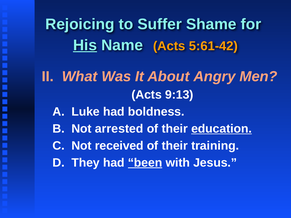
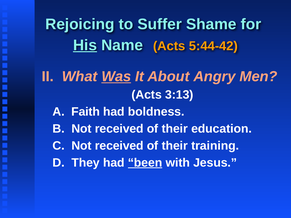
5:61-42: 5:61-42 -> 5:44-42 (213, 46)
Was underline: none -> present (116, 77)
9:13: 9:13 -> 3:13 (179, 95)
Luke: Luke -> Faith (86, 112)
B Not arrested: arrested -> received (119, 129)
education underline: present -> none (221, 129)
